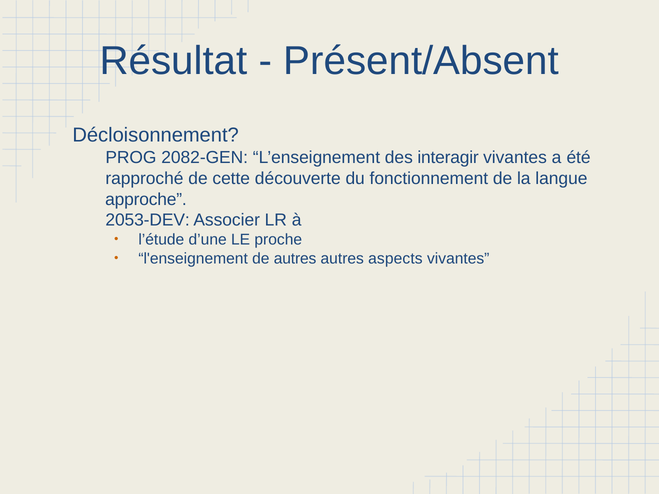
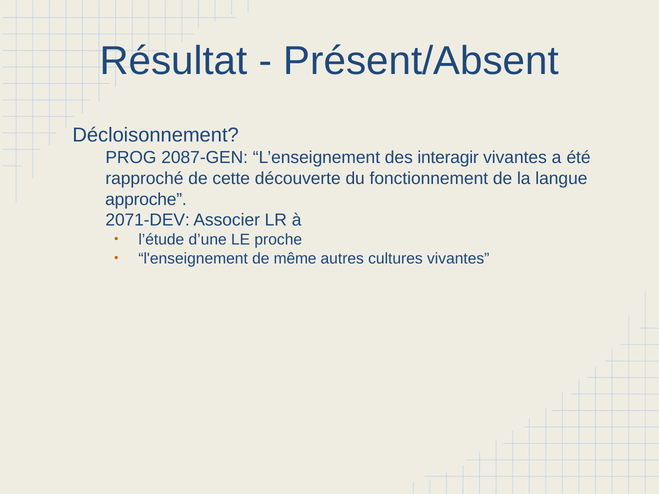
2082-GEN: 2082-GEN -> 2087-GEN (205, 158)
2053-DEV: 2053-DEV -> 2071-DEV (148, 220)
de autres: autres -> même (295, 259)
aspects: aspects -> cultures (395, 259)
